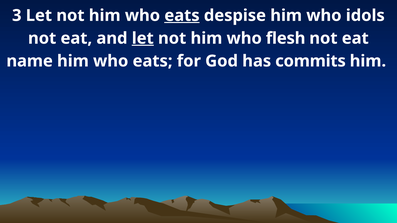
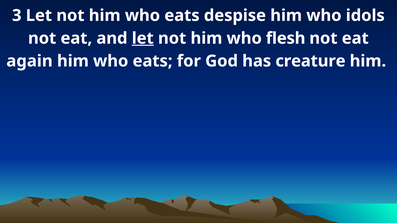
eats underline: present -> none (182, 16)
name: name -> again (30, 61)
commits: commits -> creature (310, 61)
